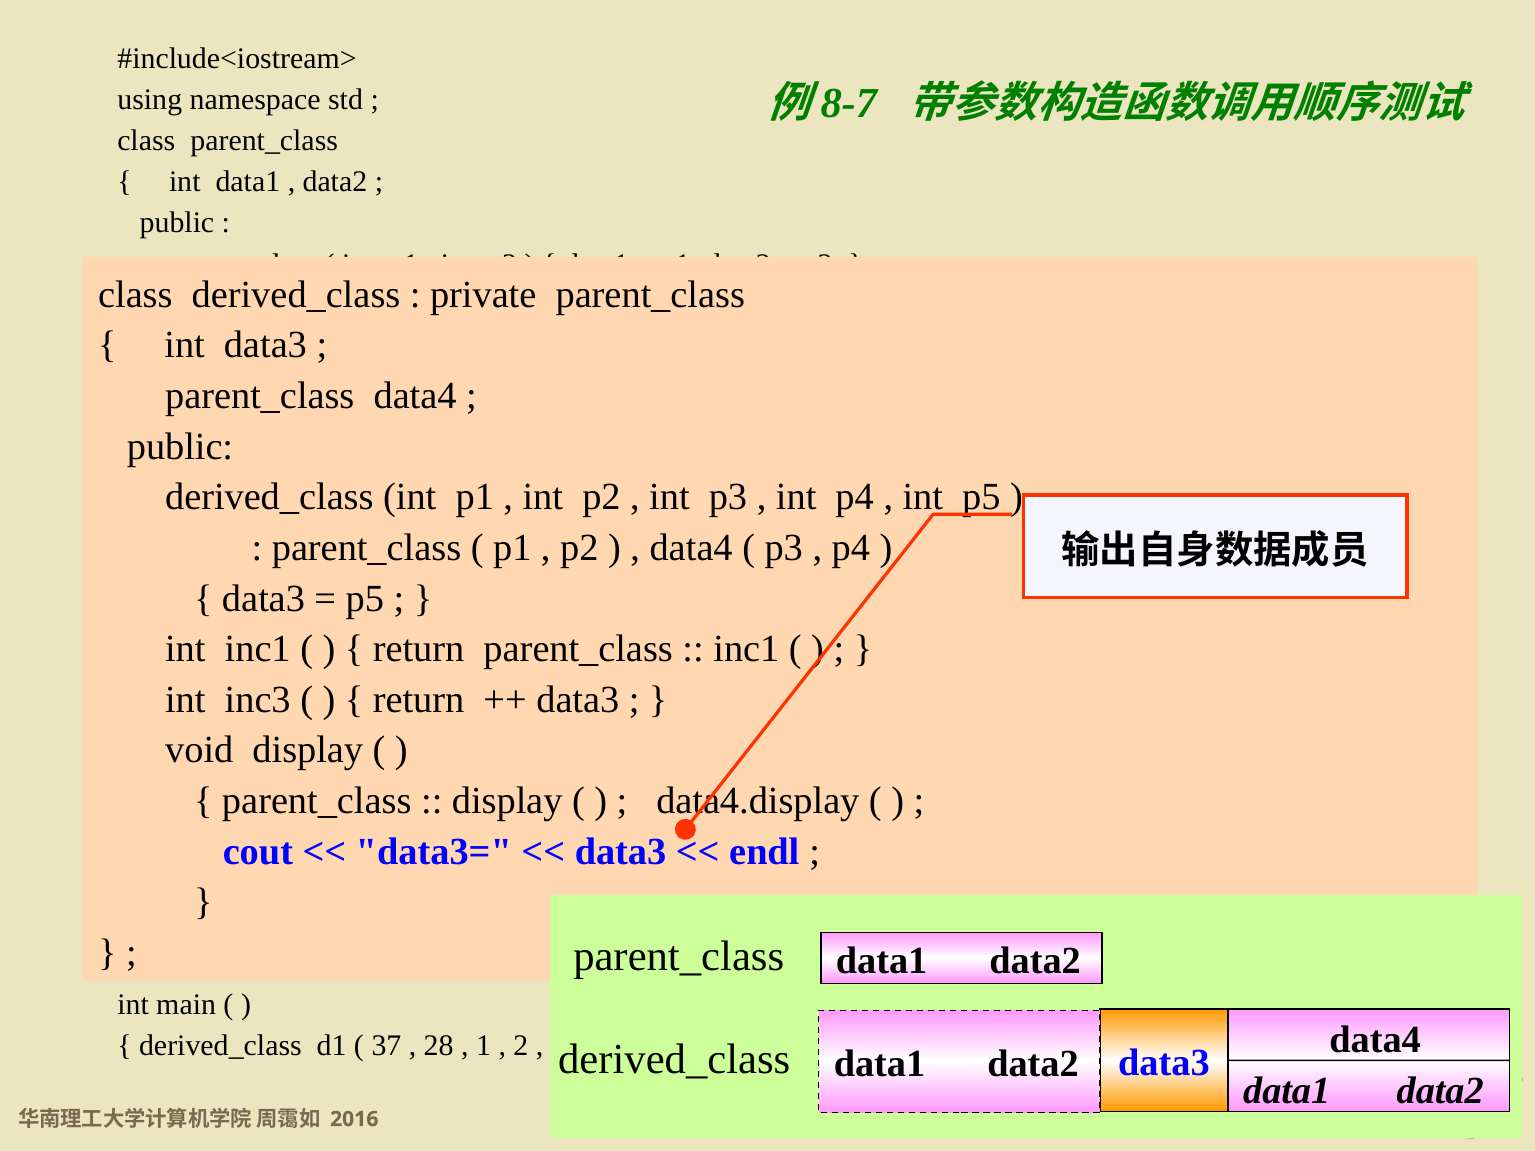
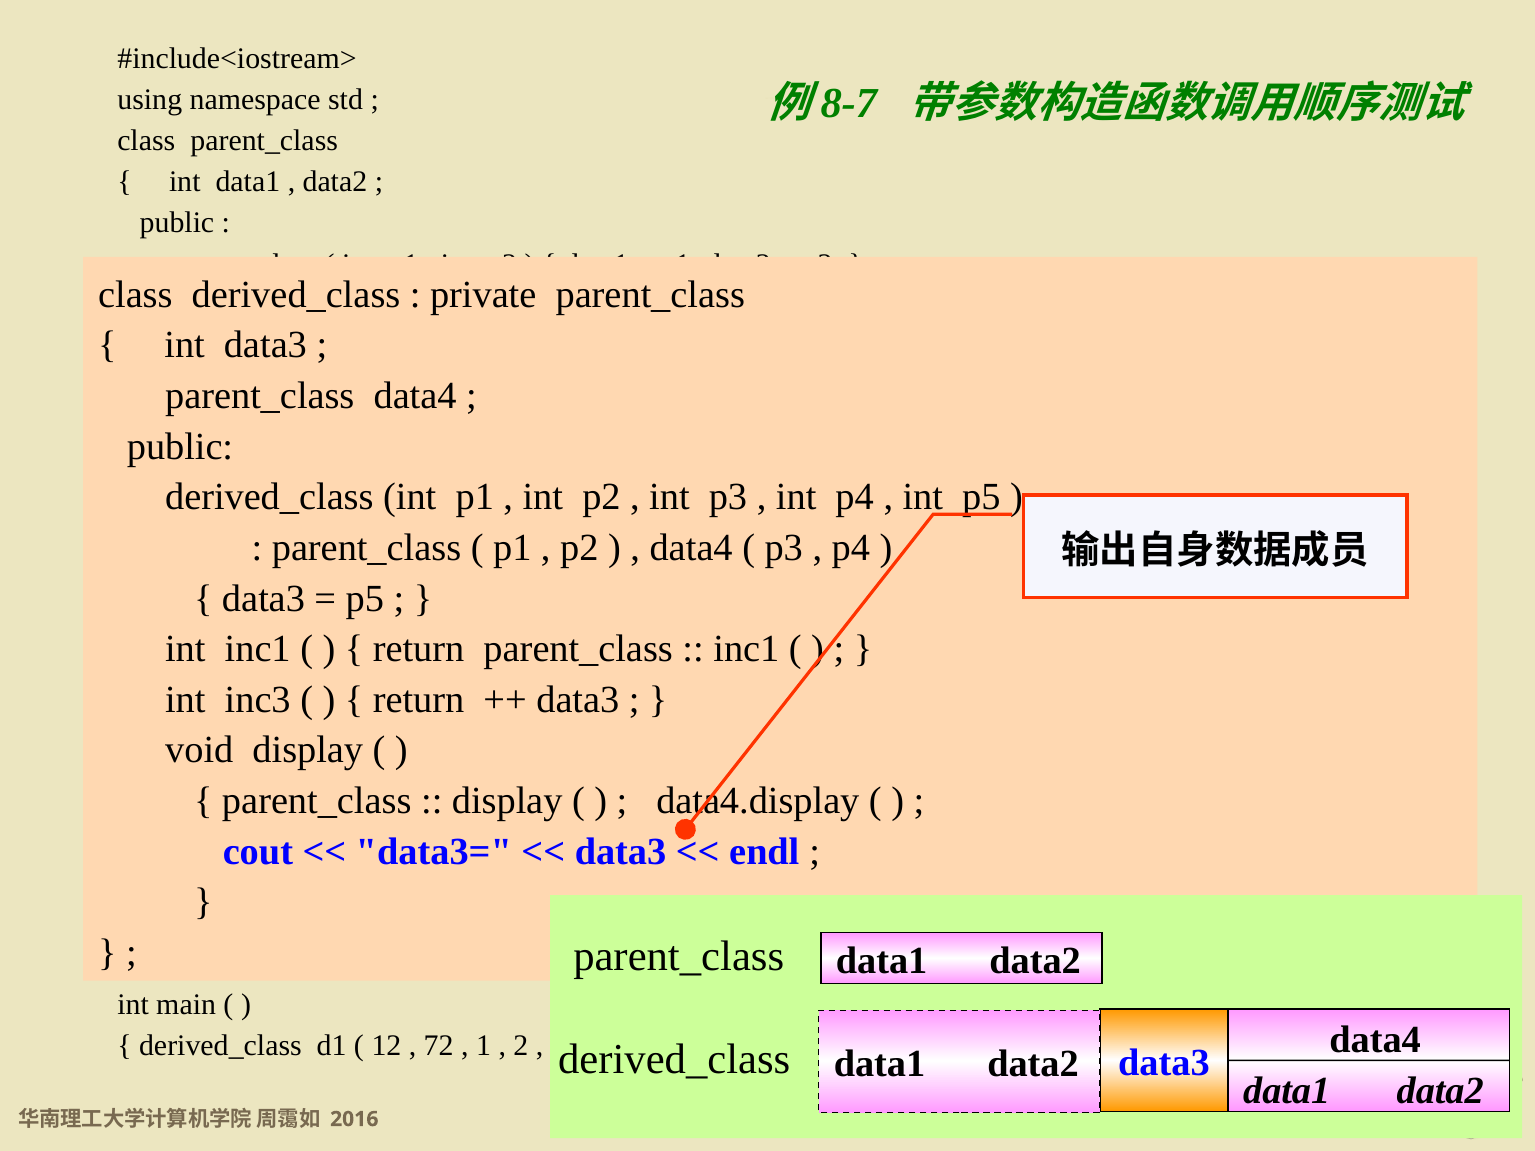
37: 37 -> 12 (386, 1046)
28: 28 -> 72 (439, 1046)
